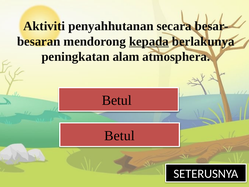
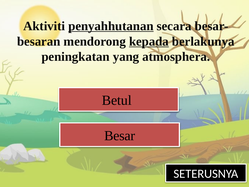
penyahhutanan underline: none -> present (111, 26)
alam: alam -> yang (126, 57)
Betul: Betul -> Besar (120, 136)
